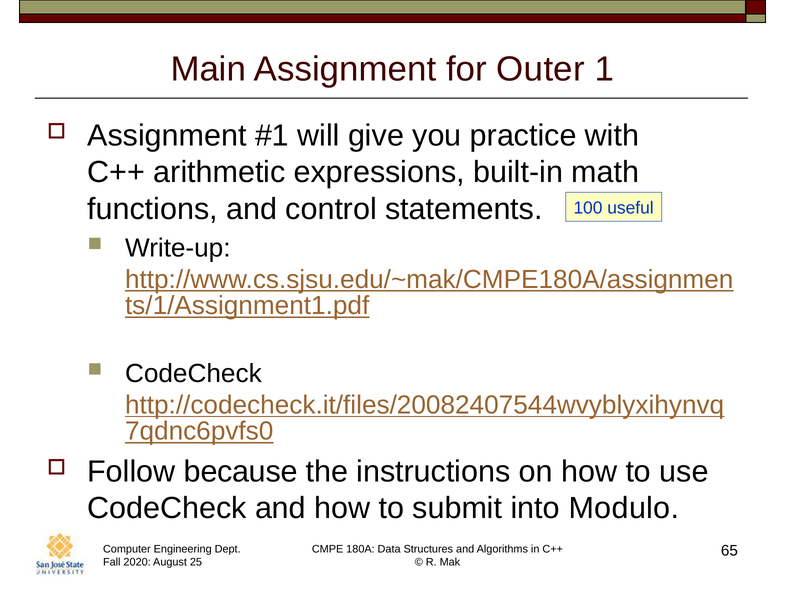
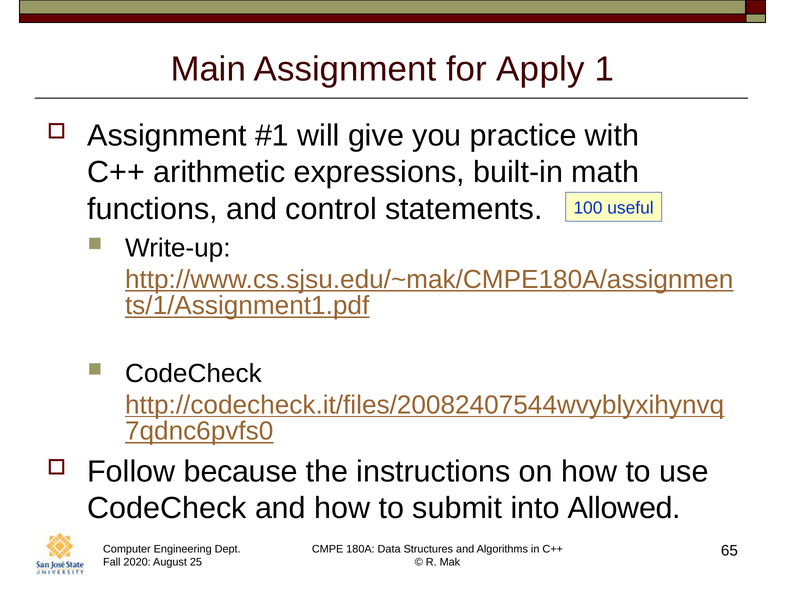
Outer: Outer -> Apply (541, 69)
Modulo: Modulo -> Allowed (624, 508)
